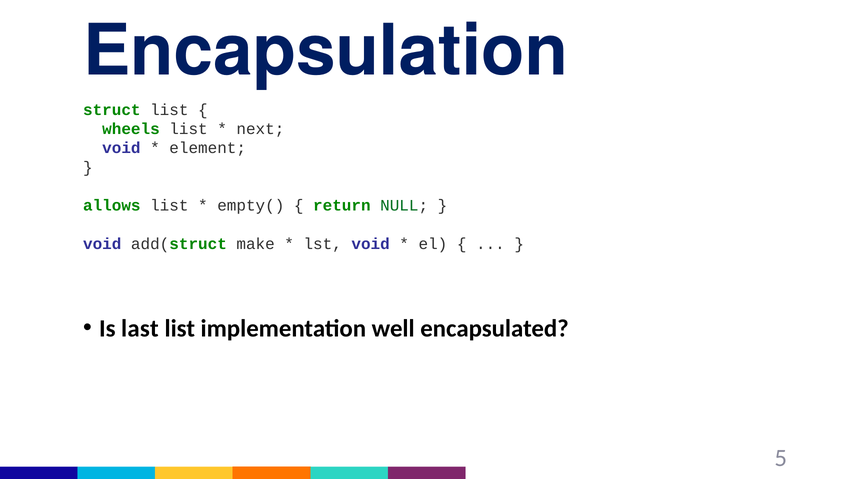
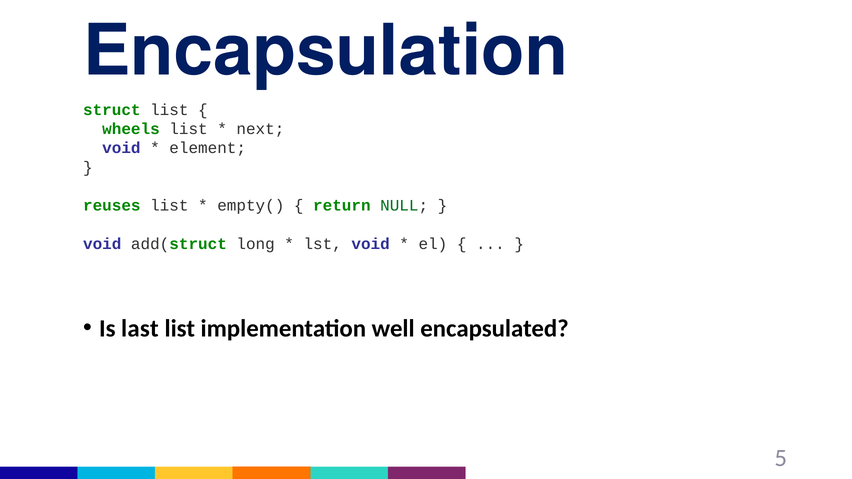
allows: allows -> reuses (112, 206)
make: make -> long (256, 244)
